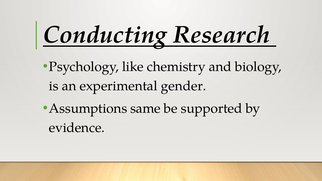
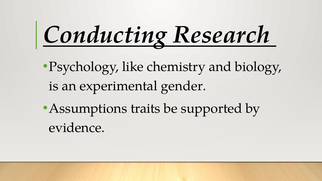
same: same -> traits (145, 109)
